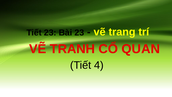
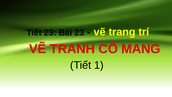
QUAN: QUAN -> MANG (141, 49)
4: 4 -> 1 (99, 65)
